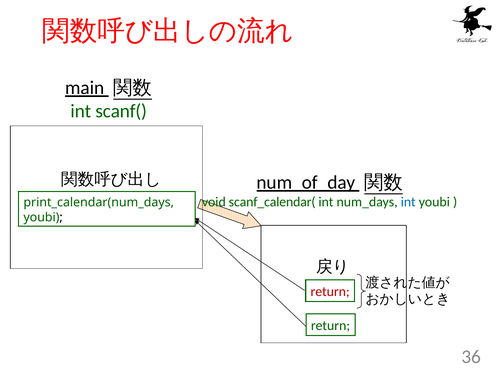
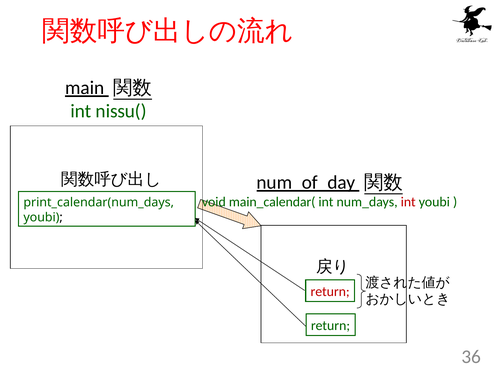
scanf(: scanf( -> nissu( (121, 111)
scanf_calendar(: scanf_calendar( -> main_calendar( (272, 202)
int colour: blue -> red (408, 202)
